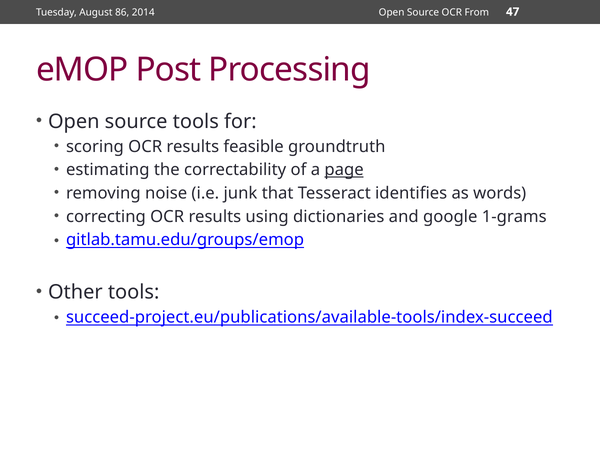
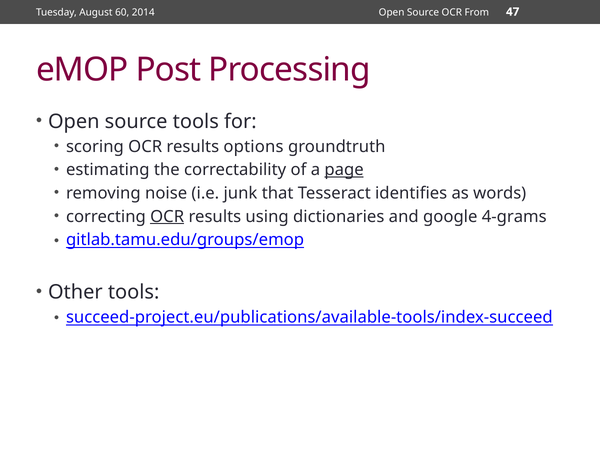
86: 86 -> 60 (122, 13)
feasible: feasible -> options (253, 147)
OCR underline: none -> present (167, 217)
1-grams: 1-grams -> 4-grams (514, 217)
